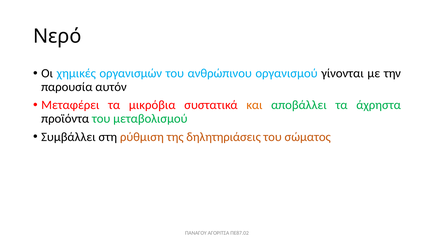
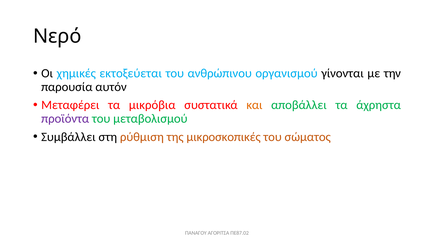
οργανισμών: οργανισμών -> εκτοξεύεται (131, 73)
προϊόντα colour: black -> purple (65, 119)
δηλητηριάσεις: δηλητηριάσεις -> μικροσκοπικές (224, 137)
